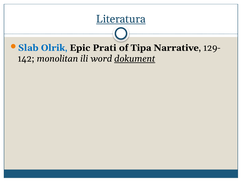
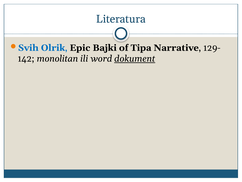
Literatura underline: present -> none (121, 19)
Slab: Slab -> Svih (28, 48)
Prati: Prati -> Bajki (105, 48)
